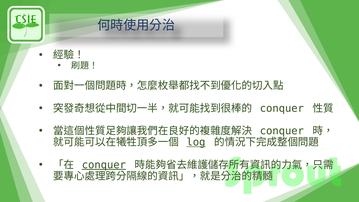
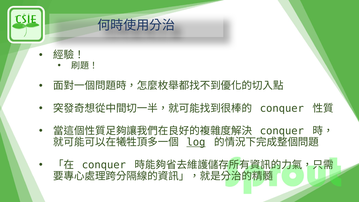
conquer underline: present -> none (104, 165)
